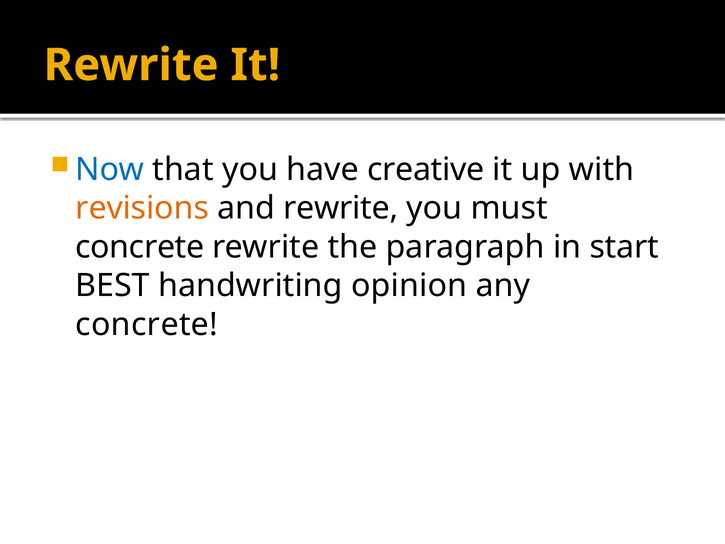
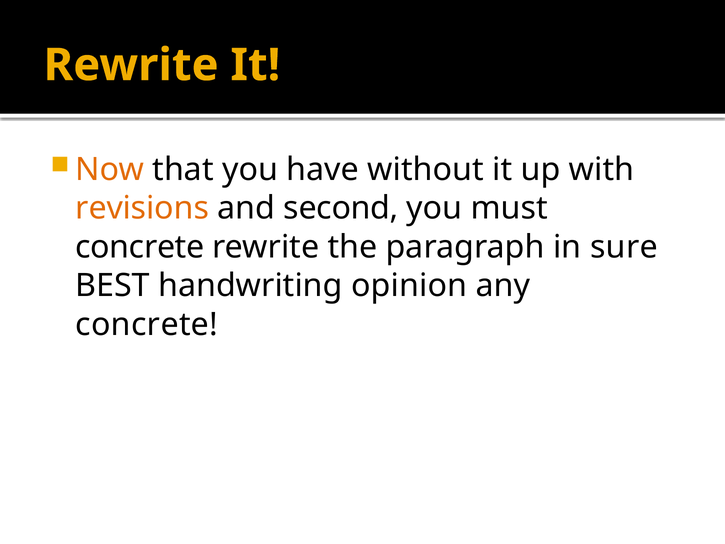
Now colour: blue -> orange (110, 170)
creative: creative -> without (426, 170)
and rewrite: rewrite -> second (341, 208)
start: start -> sure (624, 247)
